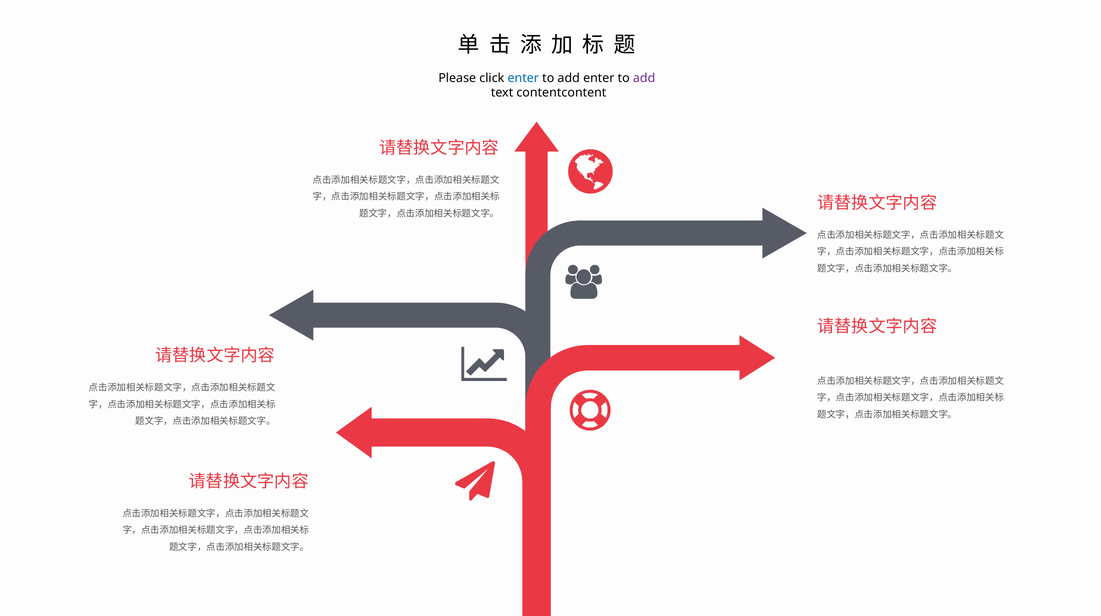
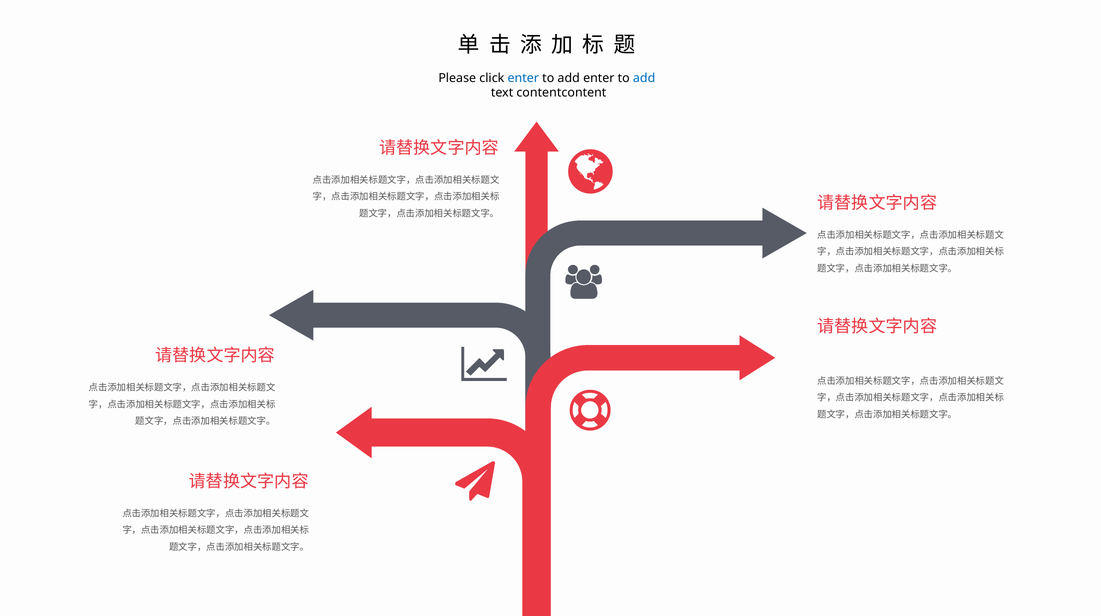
add colour: purple -> blue (644, 78)
